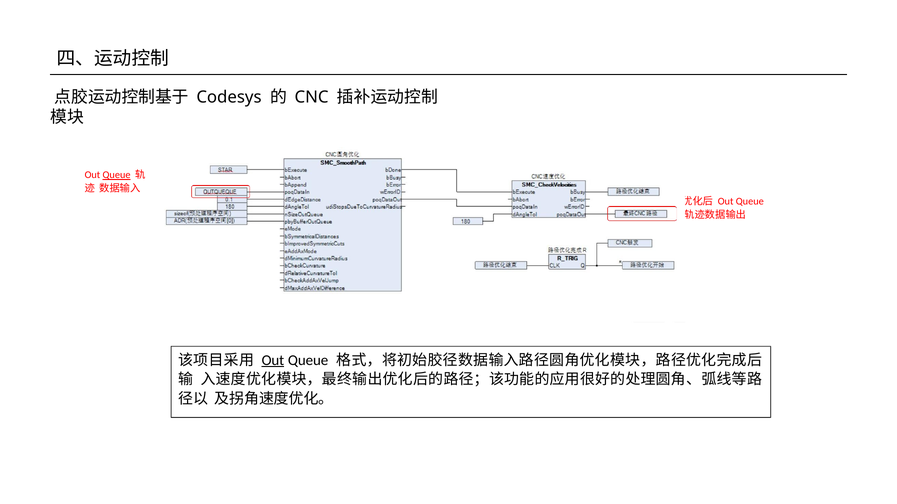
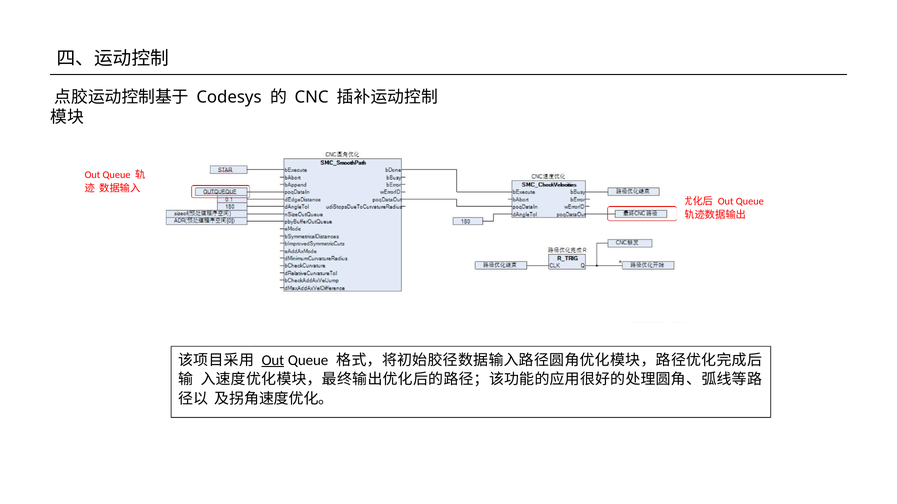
Queue underline: present -> none (117, 175)
